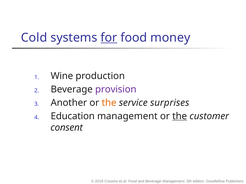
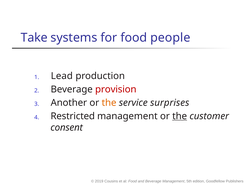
Cold: Cold -> Take (34, 38)
for underline: present -> none (109, 38)
money: money -> people (170, 38)
Wine: Wine -> Lead (62, 76)
provision colour: purple -> red (116, 90)
Education: Education -> Restricted (73, 116)
